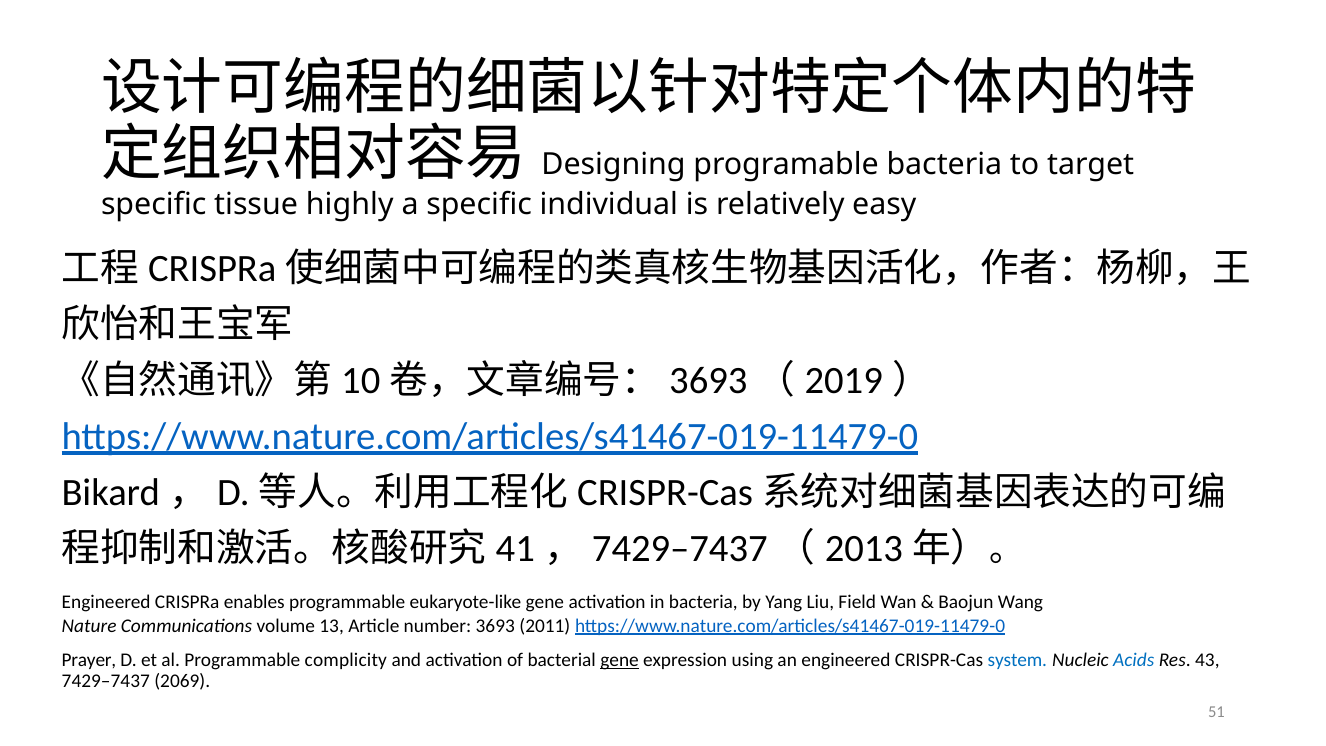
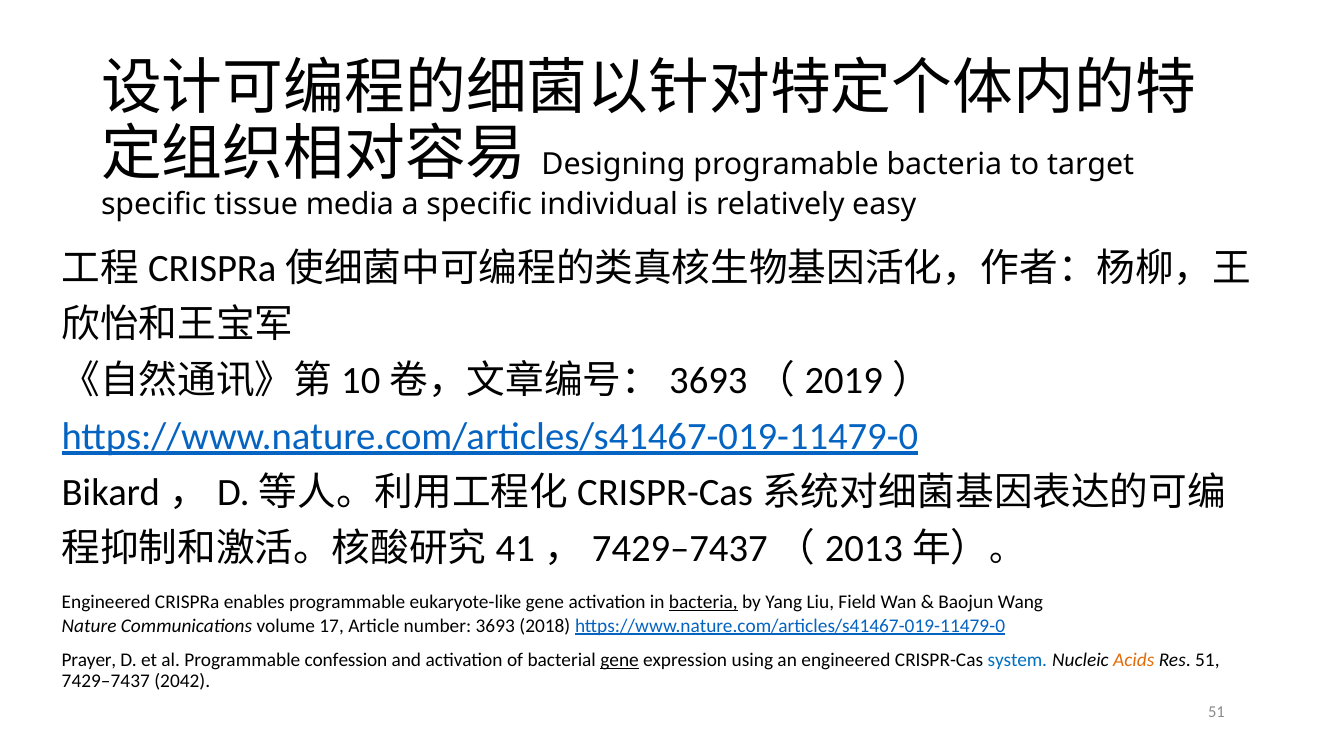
highly: highly -> media (350, 204)
bacteria underline: none -> present (703, 602)
13: 13 -> 17 (332, 626)
2011: 2011 -> 2018 (545, 626)
complicity: complicity -> confession (346, 660)
Acids colour: blue -> orange (1134, 660)
Res 43: 43 -> 51 (1207, 660)
2069: 2069 -> 2042 (182, 681)
